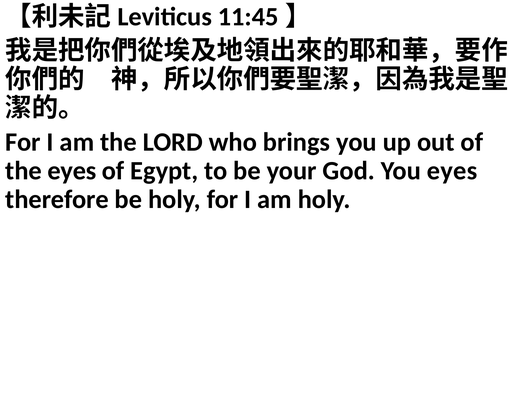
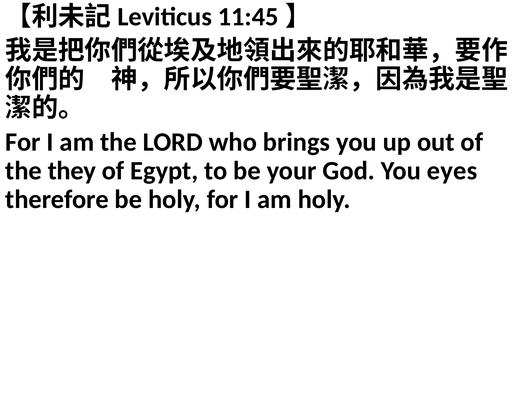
the eyes: eyes -> they (72, 171)
